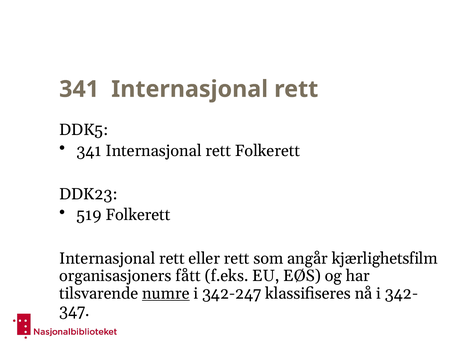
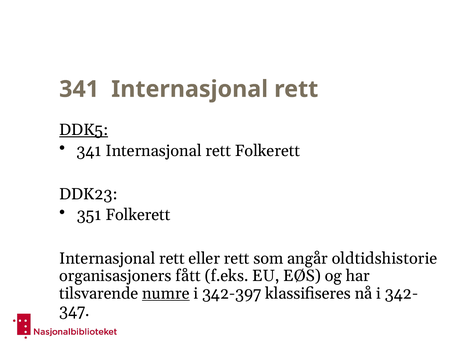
DDK5 underline: none -> present (84, 130)
519: 519 -> 351 (89, 215)
kjærlighetsfilm: kjærlighetsfilm -> oldtidshistorie (385, 258)
342-247: 342-247 -> 342-397 (232, 293)
